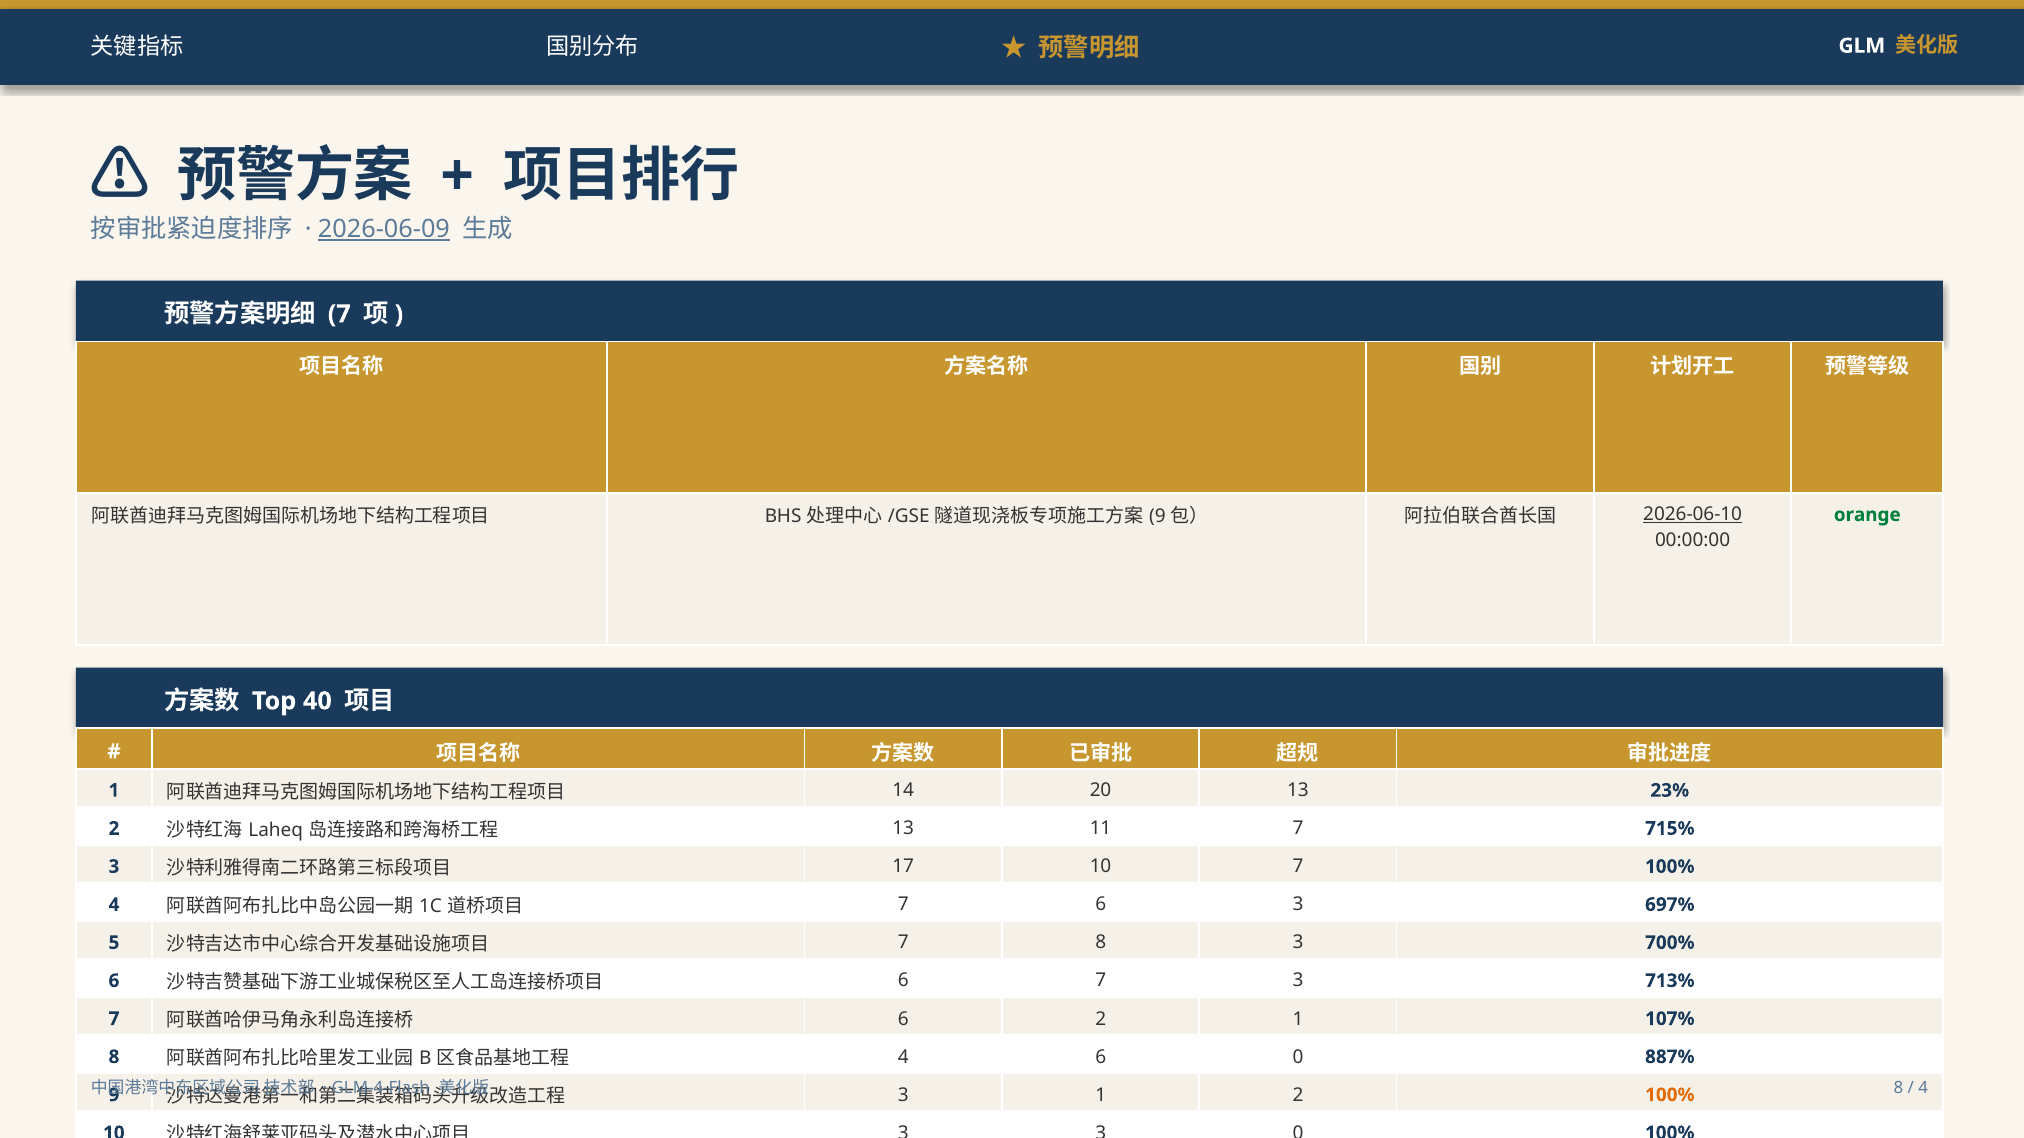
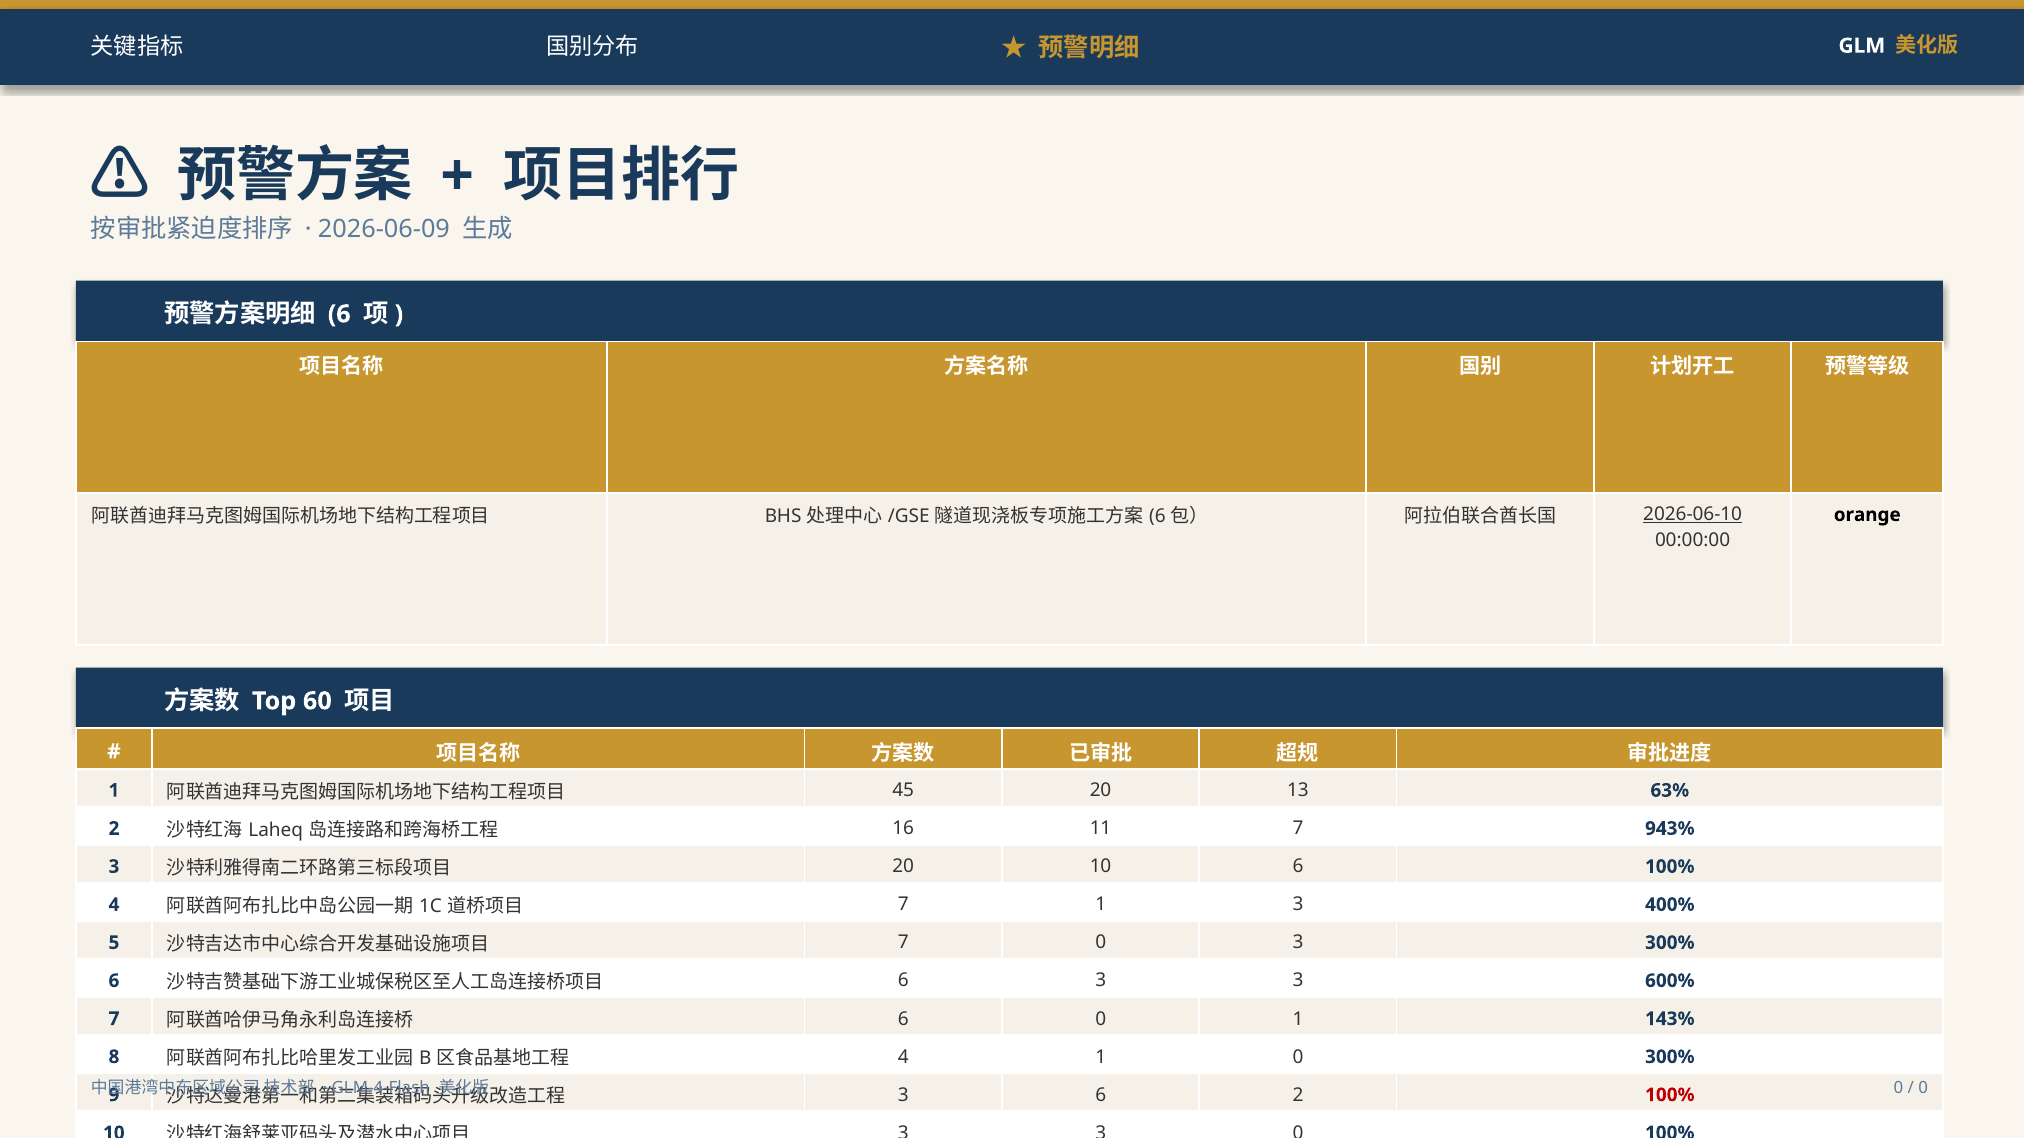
2026-06-09 underline: present -> none (384, 229)
7: 7 -> 6 (339, 314)
9: 9 -> 6 (1157, 517)
orange colour: green -> black (1867, 515)
40: 40 -> 60 (317, 701)
14: 14 -> 45 (903, 791)
23%: 23% -> 63% (1670, 791)
13: 13 -> 16 (903, 829)
715%: 715% -> 943% (1670, 829)
17: 17 -> 20 (903, 867)
10 7: 7 -> 6 (1298, 867)
7 6: 6 -> 1 (1101, 905)
697%: 697% -> 400% (1670, 905)
7 8: 8 -> 0 (1101, 943)
3 700%: 700% -> 300% (1670, 943)
6 7: 7 -> 3 (1101, 981)
713%: 713% -> 600% (1670, 981)
6 2: 2 -> 0 (1101, 1019)
107%: 107% -> 143% (1670, 1019)
4 6: 6 -> 1 (1101, 1057)
0 887%: 887% -> 300% (1670, 1057)
8: 8 -> 0 (1899, 1089)
4: 4 -> 0 (1923, 1089)
3 1: 1 -> 6 (1101, 1095)
100% colour: orange -> red (1670, 1095)
